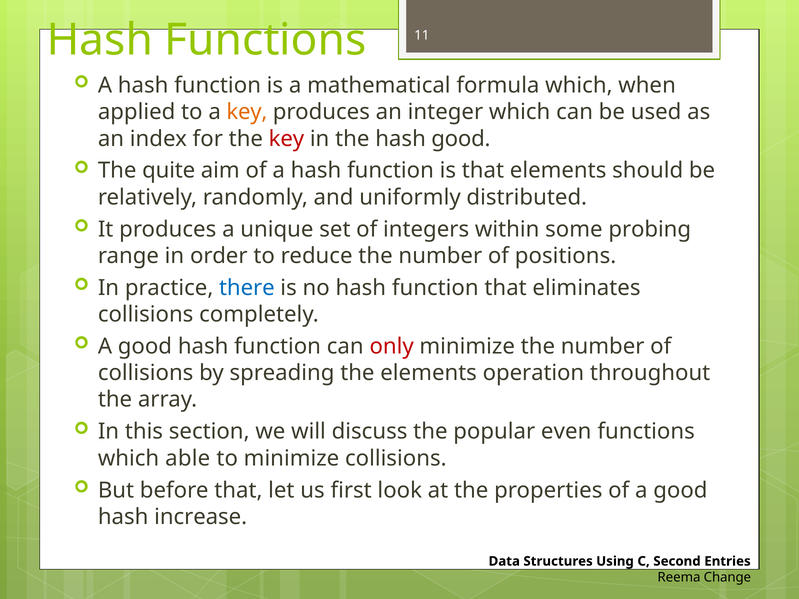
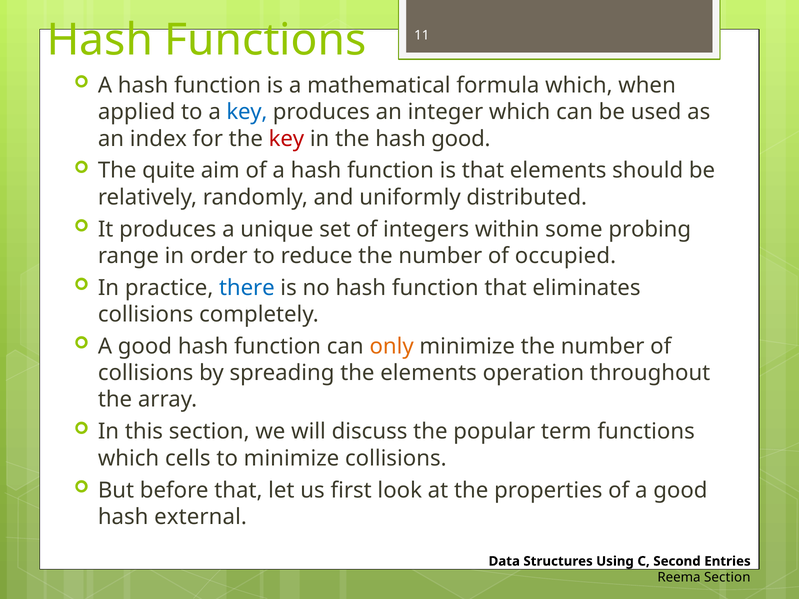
key colour: orange -> blue (247, 112)
positions: positions -> occupied (565, 256)
only colour: red -> orange (392, 347)
even: even -> term (566, 432)
able: able -> cells (188, 458)
increase: increase -> external (201, 517)
Reema Change: Change -> Section (727, 577)
